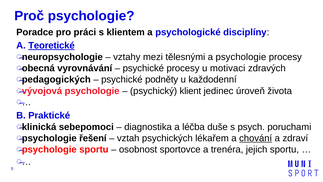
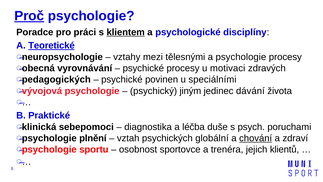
Proč underline: none -> present (29, 16)
klientem underline: none -> present (126, 32)
podněty: podněty -> povinen (162, 79)
každodenní: každodenní -> speciálními (212, 79)
klient: klient -> jiným (190, 91)
úroveň: úroveň -> dávání (250, 91)
řešení: řešení -> plnění (93, 138)
lékařem: lékařem -> globální (212, 138)
jejich sportu: sportu -> klientů (285, 149)
